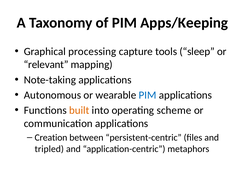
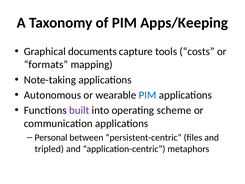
processing: processing -> documents (92, 51)
sleep: sleep -> costs (197, 51)
relevant: relevant -> formats (46, 64)
built colour: orange -> purple (79, 110)
Creation: Creation -> Personal (51, 137)
